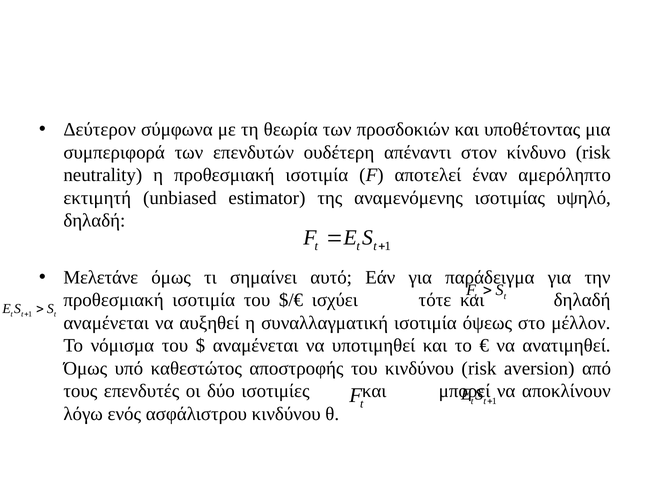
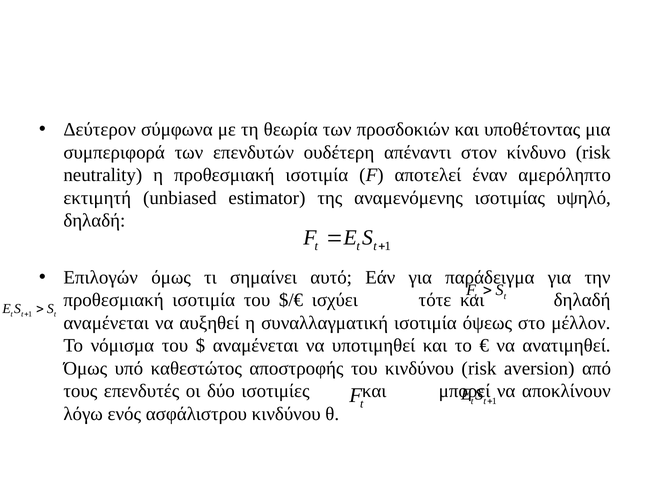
Μελετάνε: Μελετάνε -> Επιλογών (101, 278)
